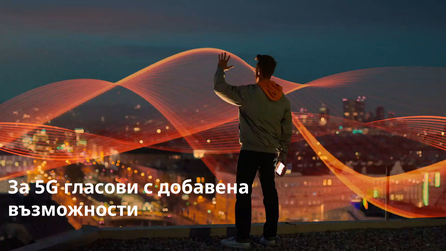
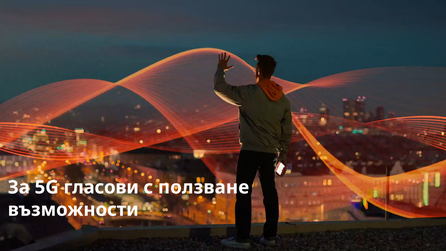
добавена: добавена -> ползване (204, 187)
